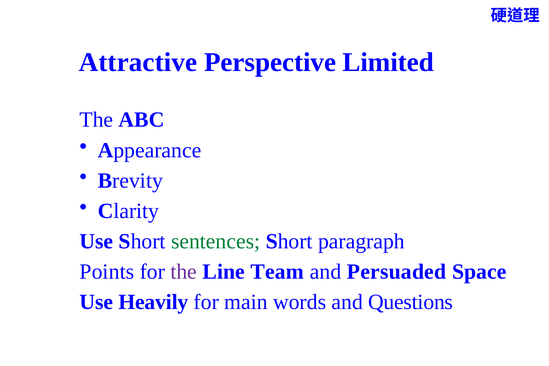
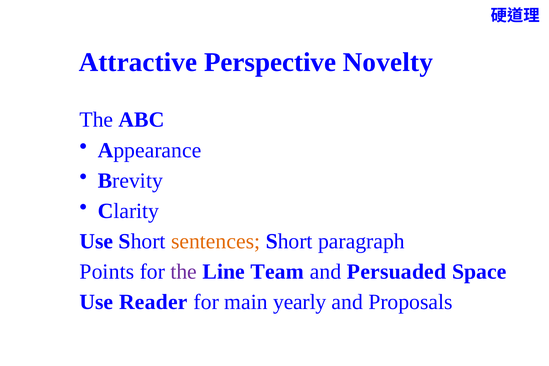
Limited: Limited -> Novelty (388, 62)
sentences colour: green -> orange (216, 241)
Heavily: Heavily -> Reader (153, 302)
words: words -> yearly (300, 302)
Questions: Questions -> Proposals (410, 302)
